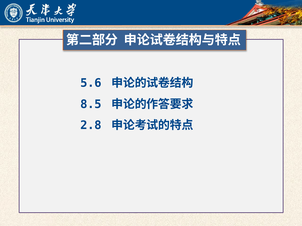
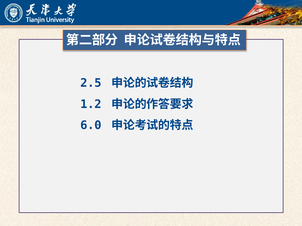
5.6: 5.6 -> 2.5 (91, 83)
8.5: 8.5 -> 1.2 (91, 104)
2.8: 2.8 -> 6.0 (91, 126)
